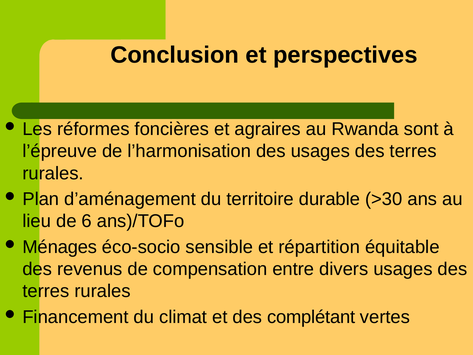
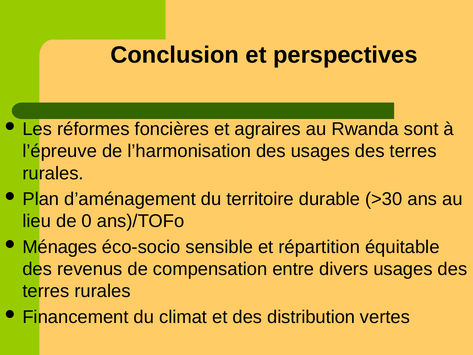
6: 6 -> 0 (87, 221)
complétant: complétant -> distribution (311, 317)
